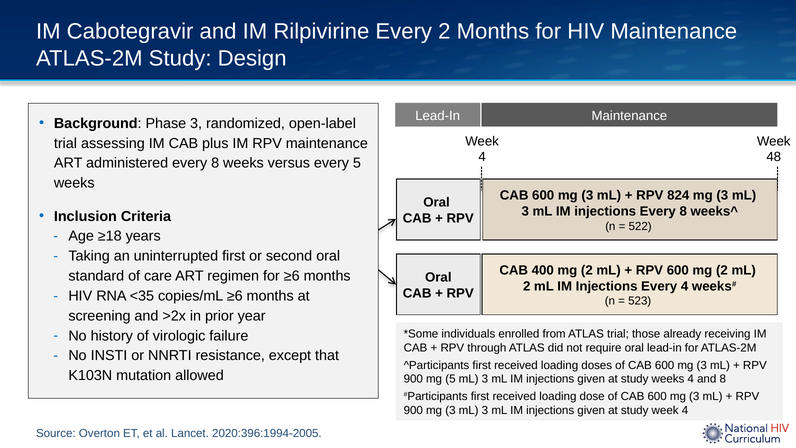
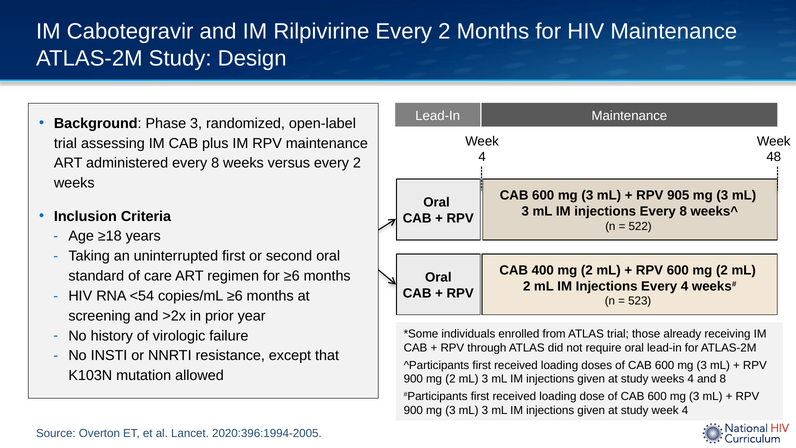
versus every 5: 5 -> 2 (357, 163)
824: 824 -> 905 (678, 195)
<35: <35 -> <54 (142, 296)
900 mg 5: 5 -> 2 (450, 379)
